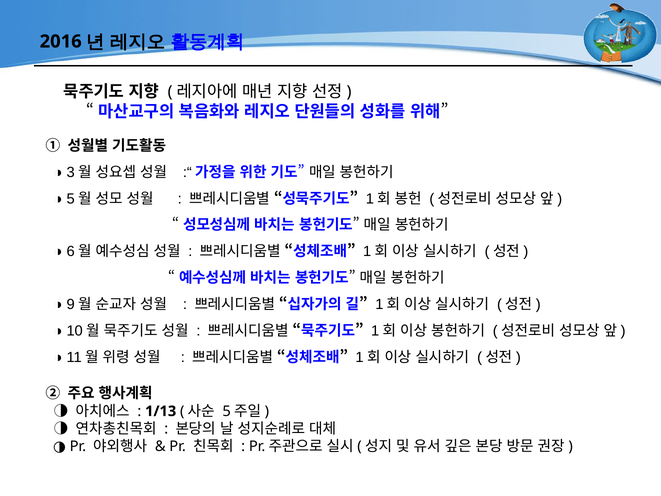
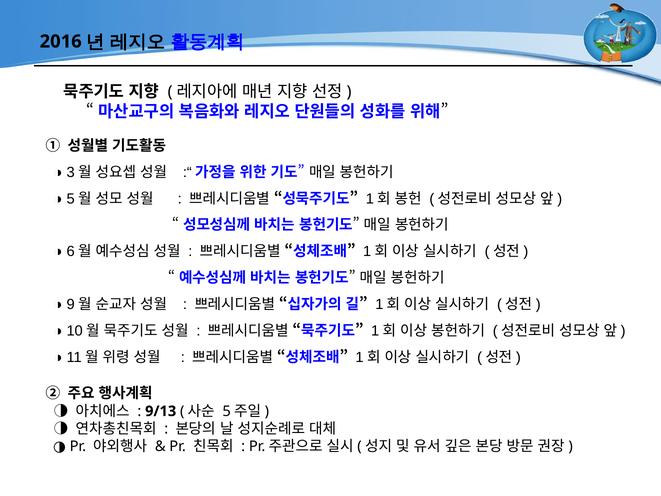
1/13: 1/13 -> 9/13 (161, 411)
